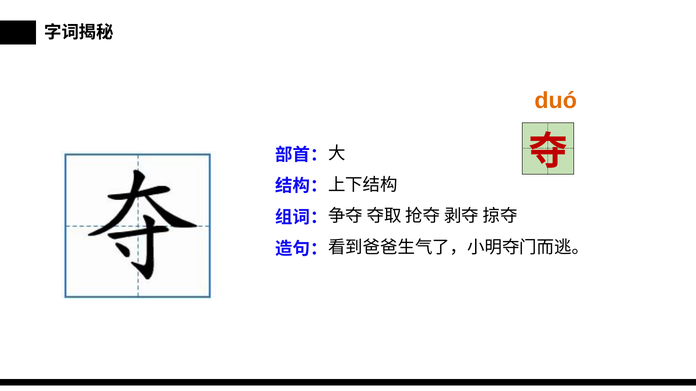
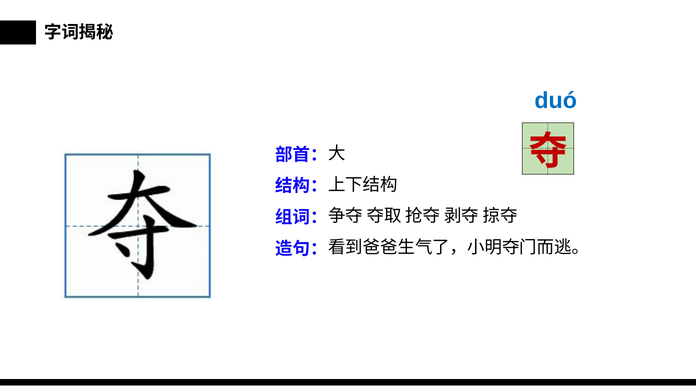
duó colour: orange -> blue (556, 101)
